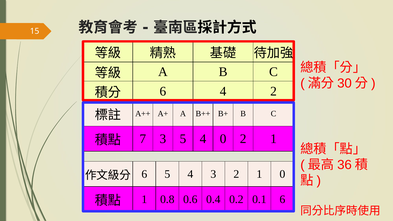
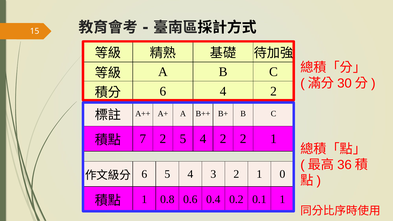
7 3: 3 -> 2 (163, 139)
5 4 0: 0 -> 2 (223, 139)
0.1 6: 6 -> 1 (282, 199)
